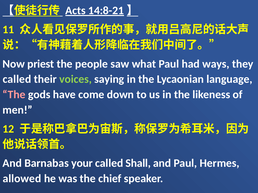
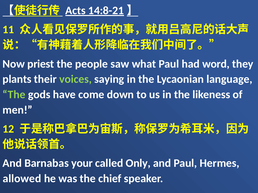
ways: ways -> word (216, 64)
called: called -> plants (17, 79)
The colour: pink -> light green (14, 95)
Shall: Shall -> Only (138, 164)
